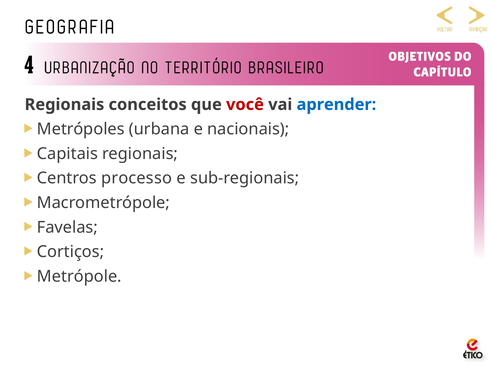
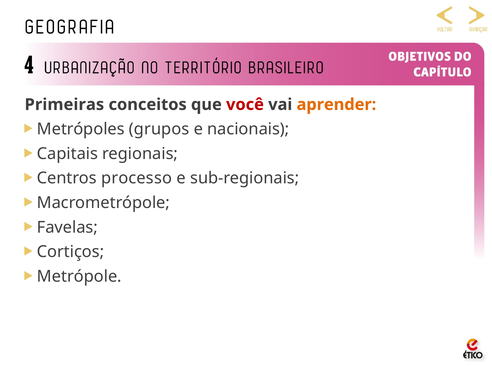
Regionais: Regionais -> Primeiras (64, 105)
aprender colour: blue -> orange (336, 105)
urbana: urbana -> grupos (159, 129)
